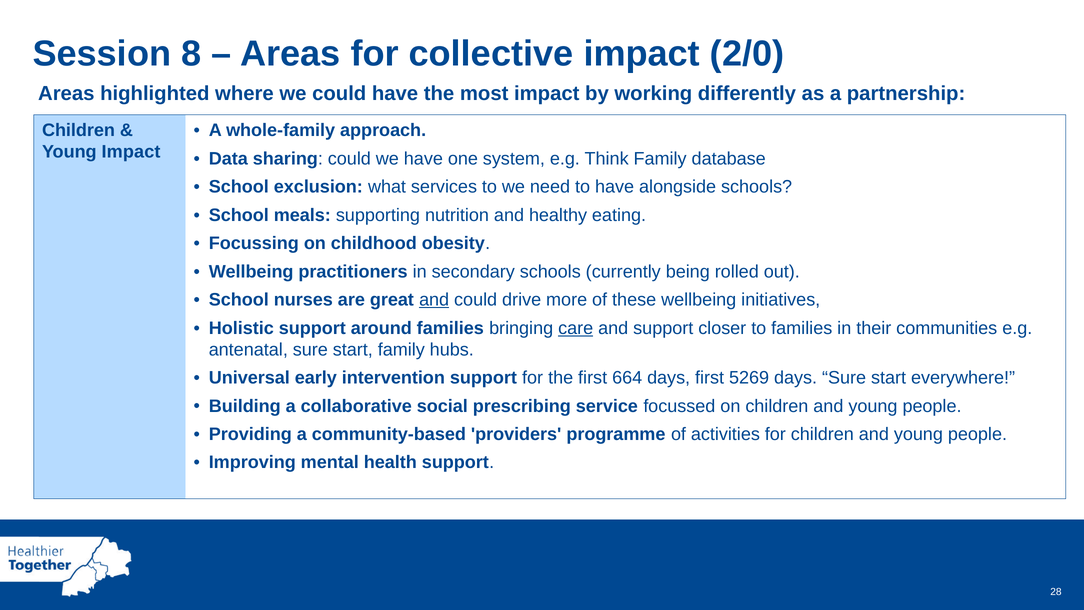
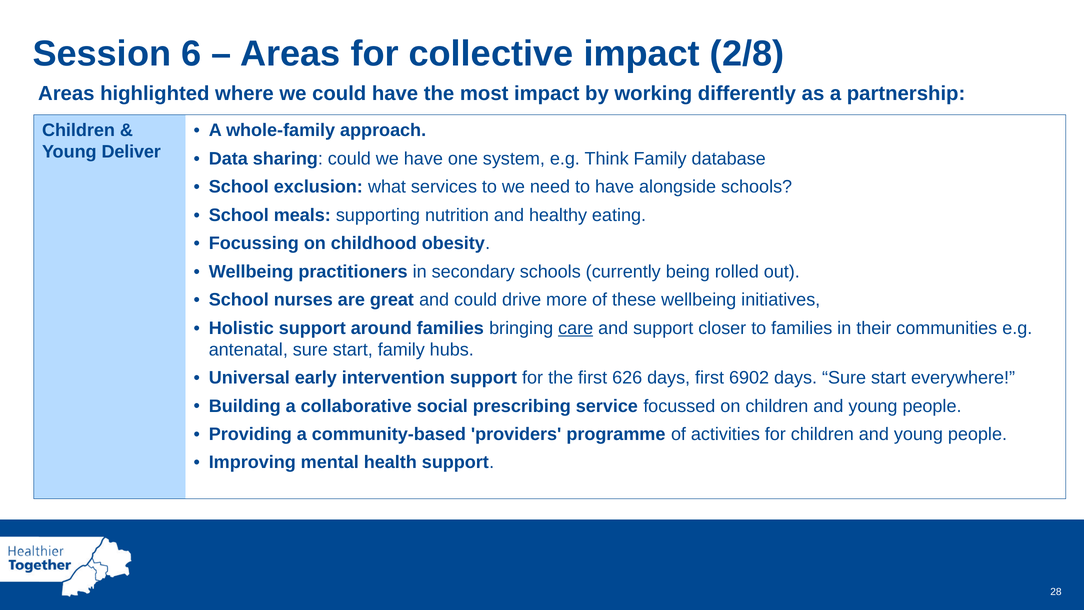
8: 8 -> 6 (191, 54)
2/0: 2/0 -> 2/8 (747, 54)
Young Impact: Impact -> Deliver (131, 152)
and underline: present -> none (434, 300)
664: 664 -> 626 (627, 378)
5269: 5269 -> 6902 (749, 378)
